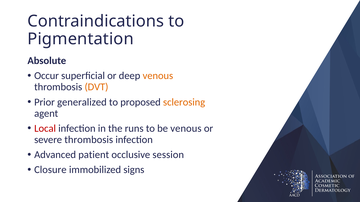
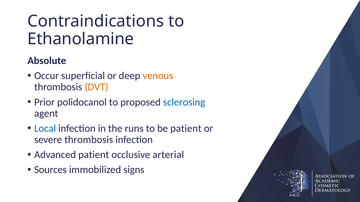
Pigmentation: Pigmentation -> Ethanolamine (81, 39)
generalized: generalized -> polidocanol (82, 102)
sclerosing colour: orange -> blue (184, 102)
Local colour: red -> blue (45, 129)
be venous: venous -> patient (186, 129)
session: session -> arterial (168, 155)
Closure: Closure -> Sources (50, 170)
